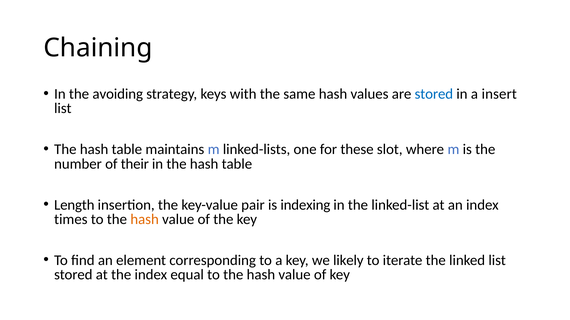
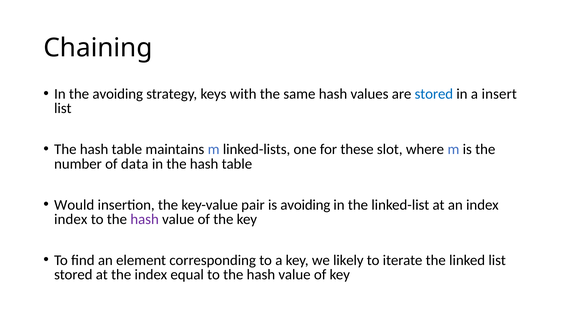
their: their -> data (135, 164)
Length: Length -> Would (74, 205)
is indexing: indexing -> avoiding (305, 205)
times: times -> index (71, 220)
hash colour: orange -> purple (145, 220)
